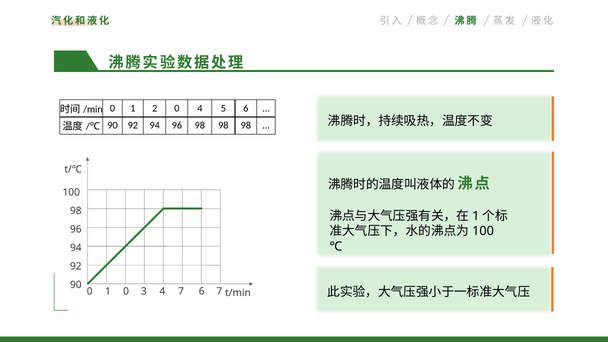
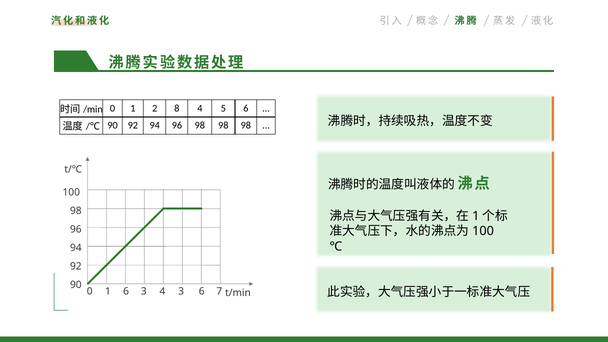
2 0: 0 -> 8 (177, 109)
1 0: 0 -> 6 (126, 292)
4 7: 7 -> 3 (181, 292)
